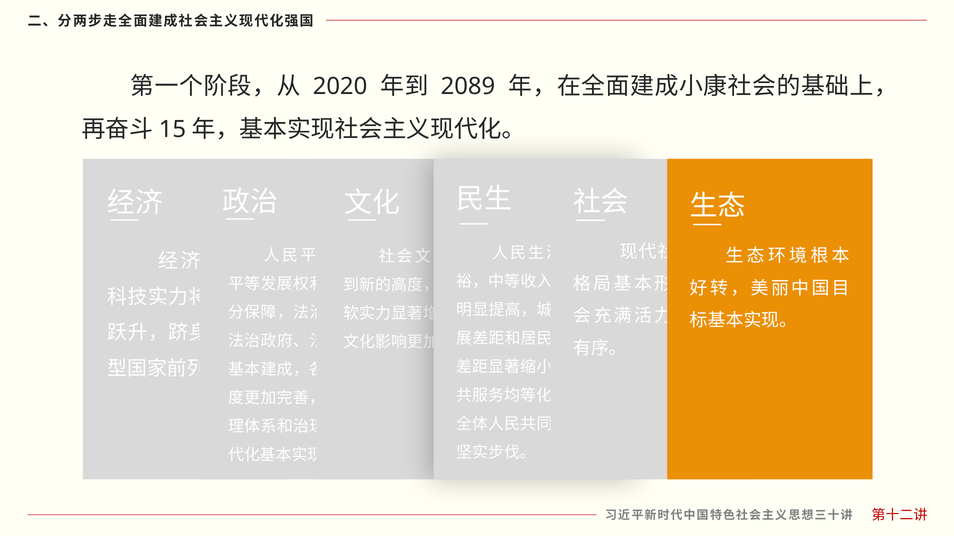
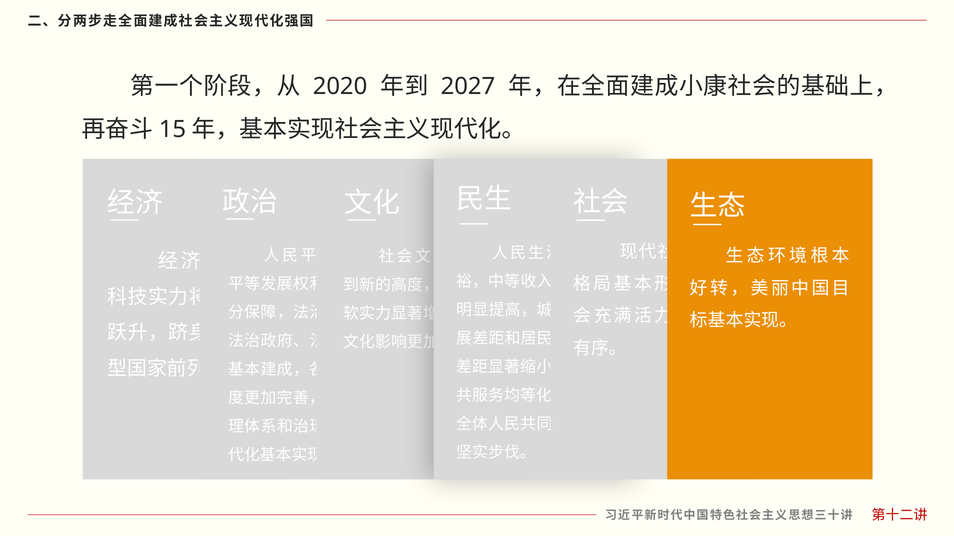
2089: 2089 -> 2027 (468, 87)
